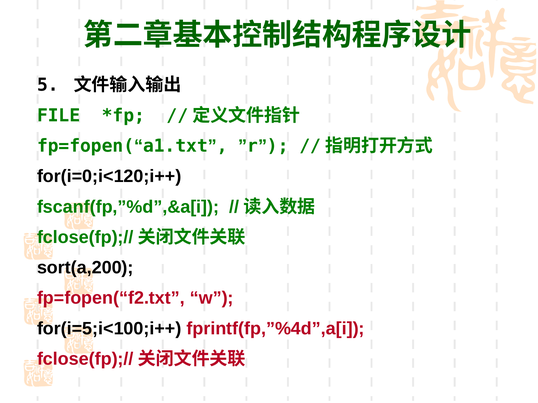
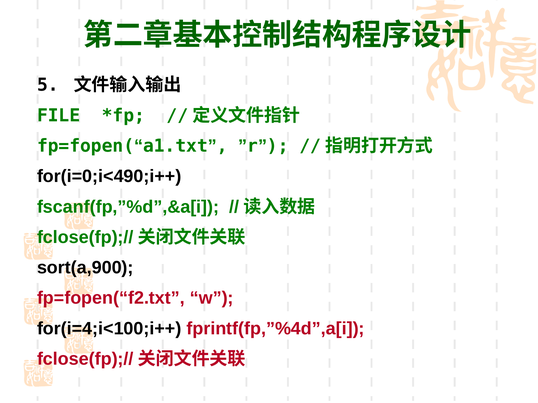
for(i=0;i<120;i++: for(i=0;i<120;i++ -> for(i=0;i<490;i++ (109, 177)
sort(a,200: sort(a,200 -> sort(a,900 (85, 268)
for(i=5;i<100;i++: for(i=5;i<100;i++ -> for(i=4;i<100;i++ (109, 329)
